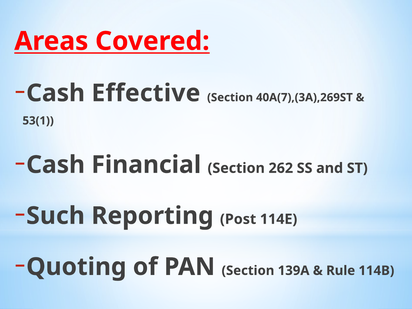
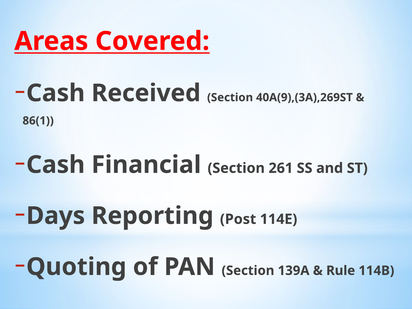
Effective: Effective -> Received (146, 93)
40A(7),(3A),269ST: 40A(7),(3A),269ST -> 40A(9),(3A),269ST (304, 97)
53(1: 53(1 -> 86(1 (38, 121)
262: 262 -> 261 (281, 168)
Such: Such -> Days (56, 216)
